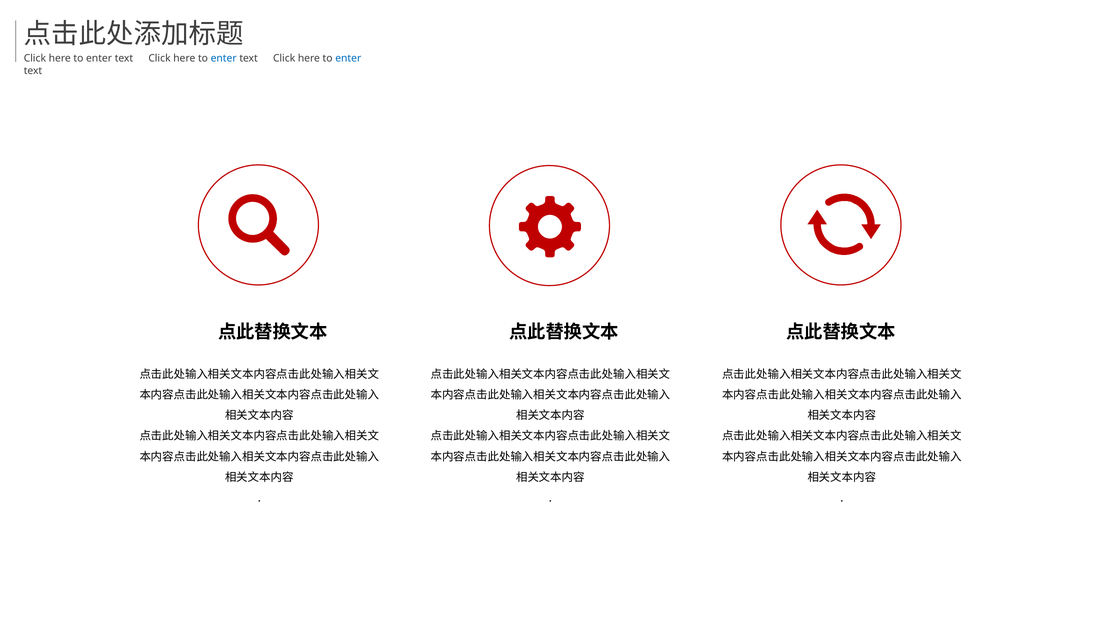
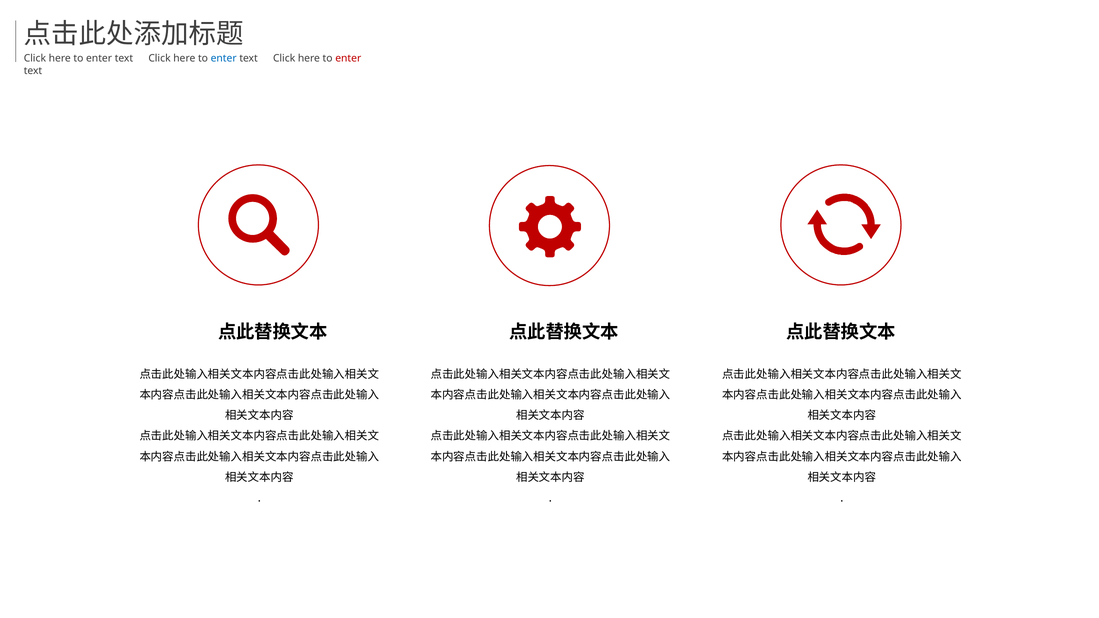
enter colour: blue -> red (348, 58)
